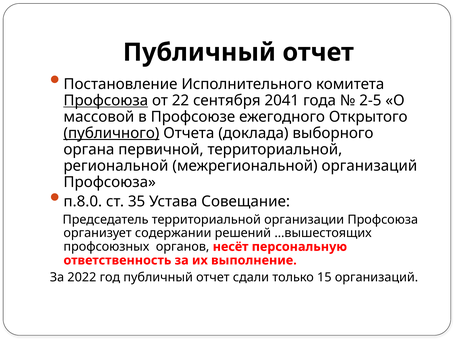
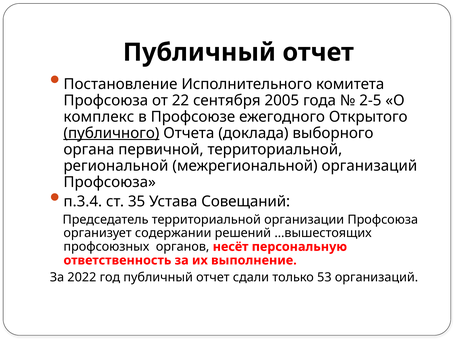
Профсоюза underline: present -> none (106, 101)
2041: 2041 -> 2005 (282, 101)
массовой: массовой -> комплекс (99, 117)
п.8.0: п.8.0 -> п.3.4 (83, 202)
Совещание: Совещание -> Совещаний (246, 202)
15: 15 -> 53 (324, 278)
